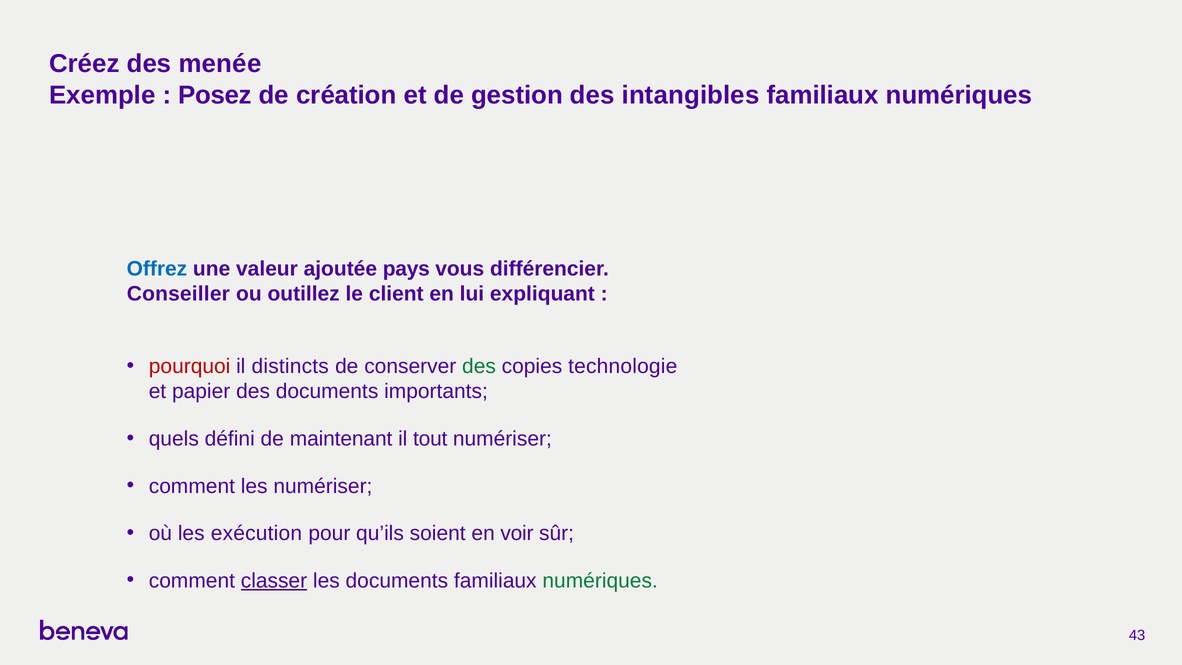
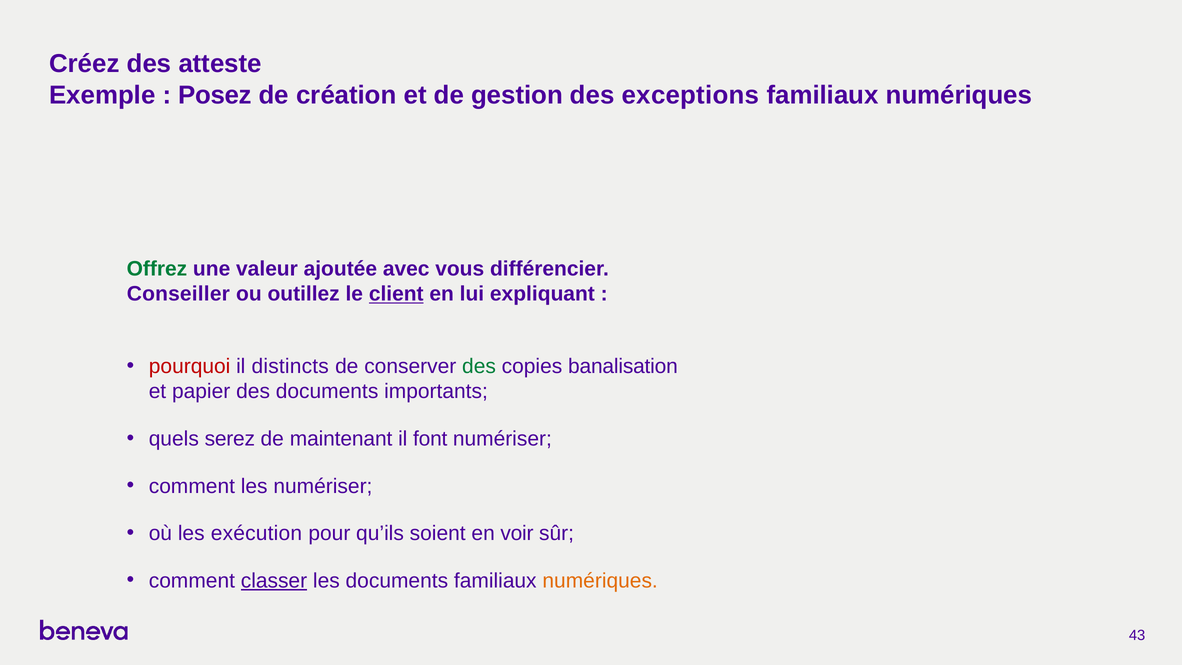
menée: menée -> atteste (220, 64)
intangibles: intangibles -> exceptions (691, 95)
Offrez colour: blue -> green (157, 269)
pays: pays -> avec (406, 269)
client underline: none -> present (396, 294)
technologie: technologie -> banalisation (623, 366)
défini: défini -> serez (230, 439)
tout: tout -> font (430, 439)
numériques colour: green -> orange (600, 581)
